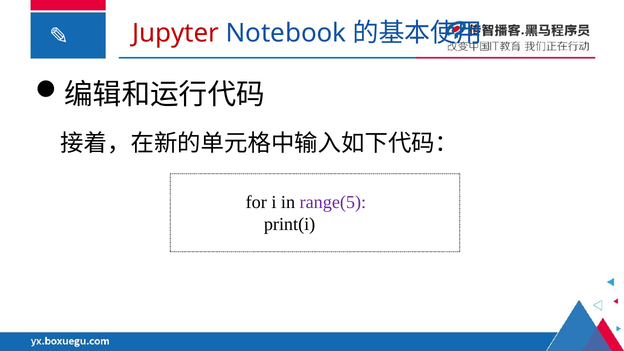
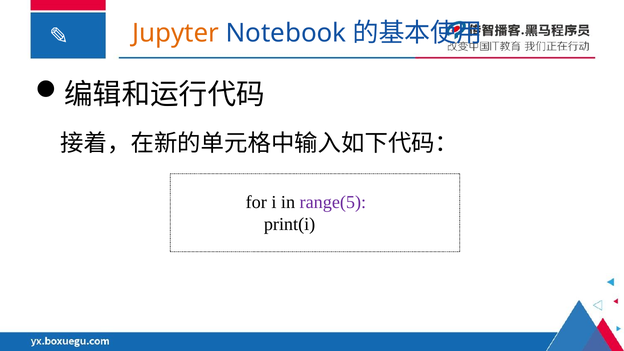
Jupyter colour: red -> orange (176, 33)
